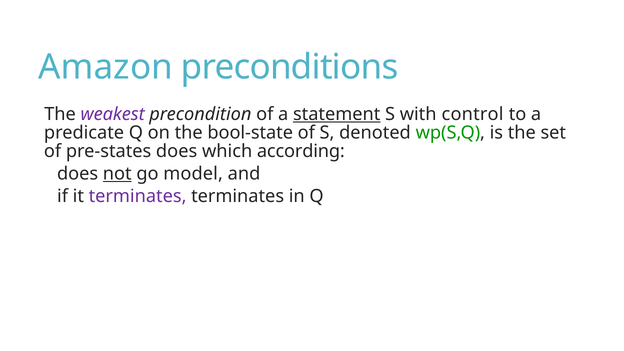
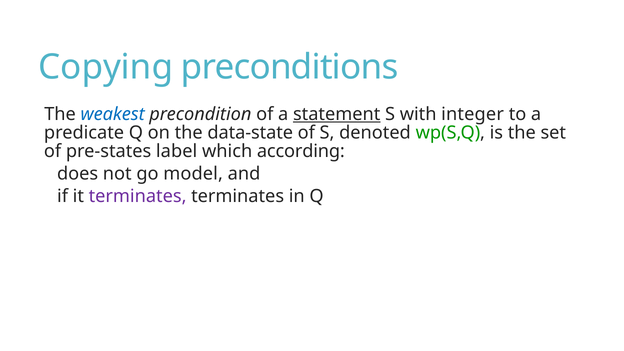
Amazon: Amazon -> Copying (106, 67)
weakest colour: purple -> blue (113, 114)
control: control -> integer (473, 114)
bool-state: bool-state -> data-state (250, 133)
pre-states does: does -> label (177, 151)
not underline: present -> none (117, 174)
